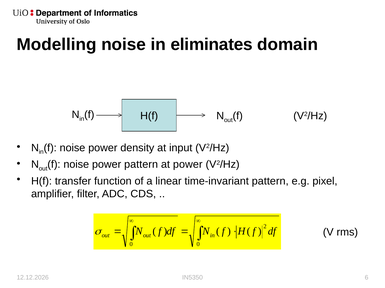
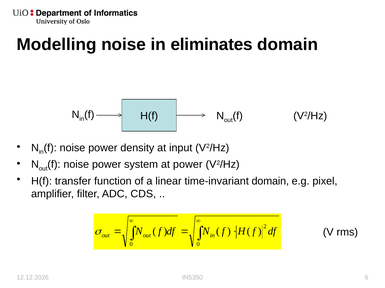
power pattern: pattern -> system (141, 165)
time-invariant pattern: pattern -> domain (270, 182)
